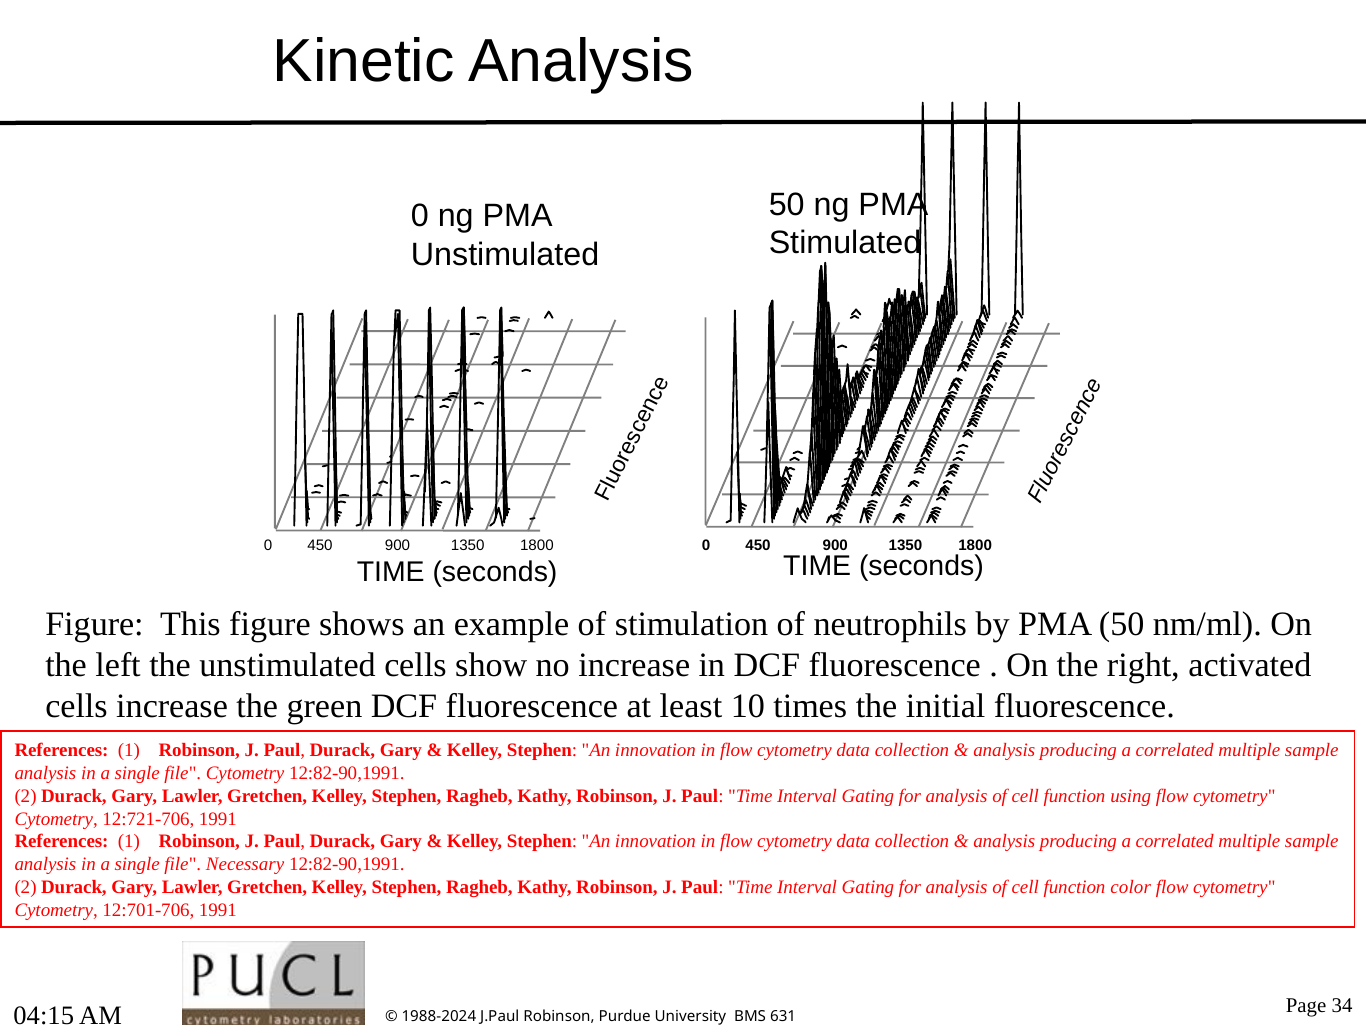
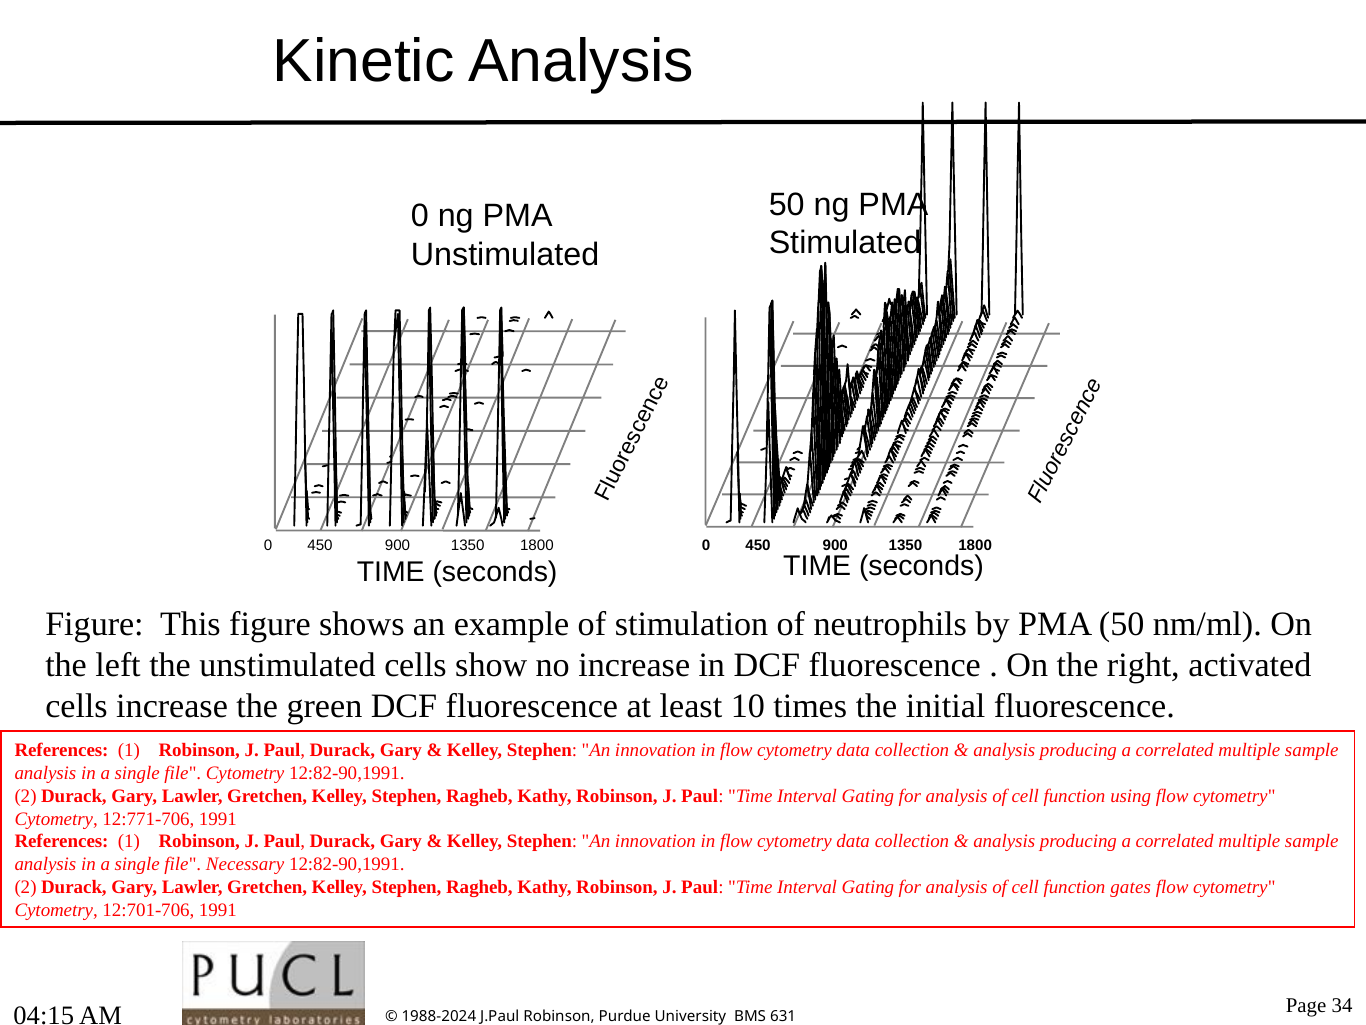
12:721-706: 12:721-706 -> 12:771-706 (148, 818)
color: color -> gates (1131, 887)
